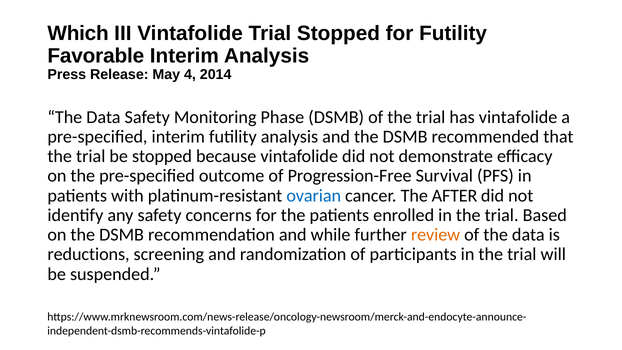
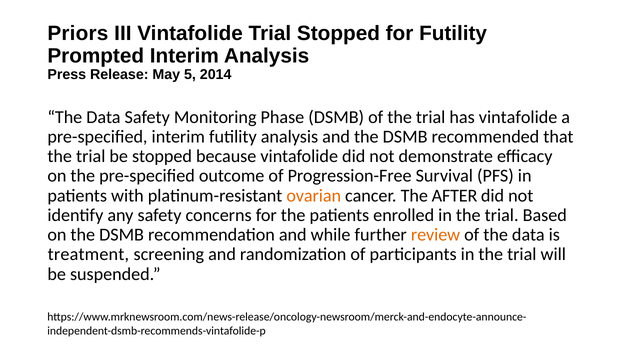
Which: Which -> Priors (78, 33)
Favorable: Favorable -> Prompted (96, 56)
4: 4 -> 5 (190, 75)
ovarian colour: blue -> orange (314, 196)
reductions: reductions -> treatment (88, 254)
